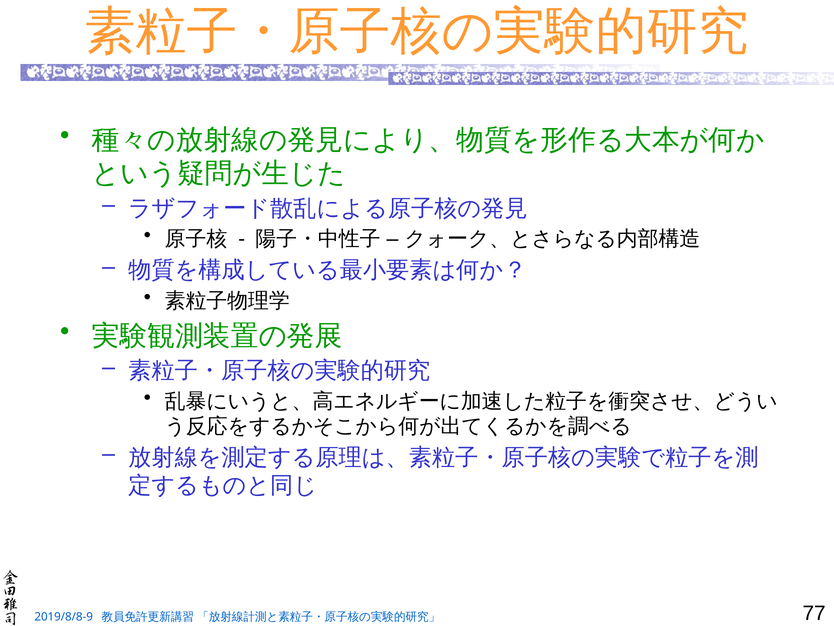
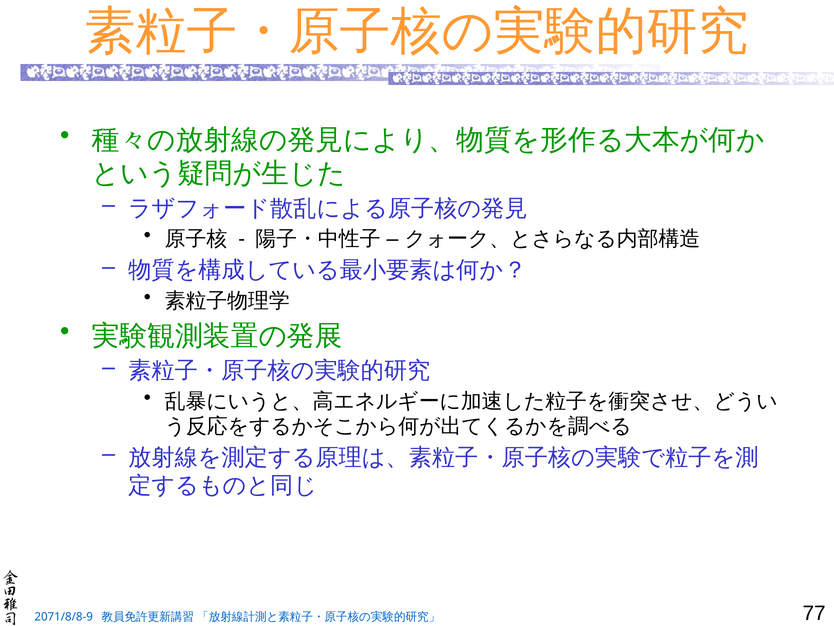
2019/8/8-9: 2019/8/8-9 -> 2071/8/8-9 (64, 617)
